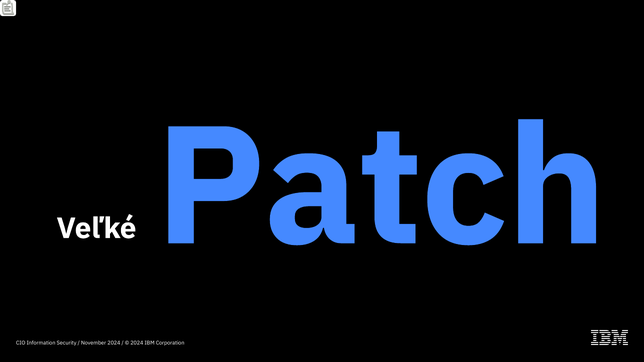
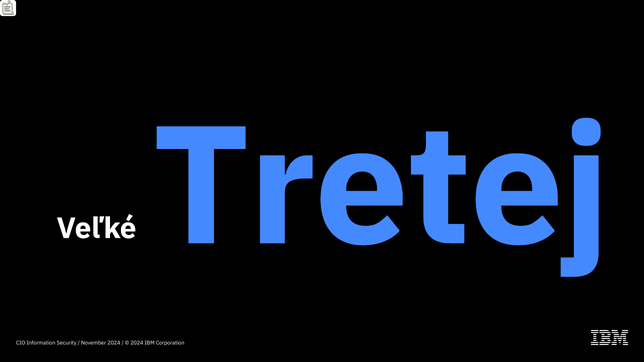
Patch: Patch -> Tretej (381, 188)
